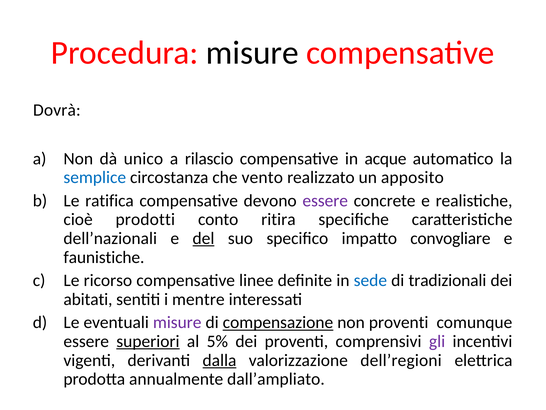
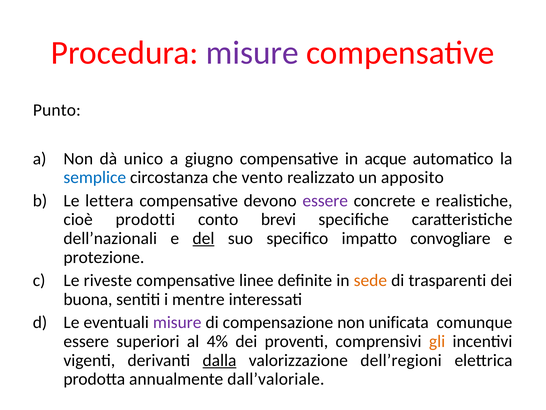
misure colour: black -> purple (252, 53)
Dovrà: Dovrà -> Punto (57, 110)
rilascio: rilascio -> giugno (209, 158)
ratifica: ratifica -> lettera (109, 200)
ritira: ritira -> brevi (279, 219)
faunistiche: faunistiche -> protezione (104, 257)
ricorso: ricorso -> riveste (108, 280)
sede colour: blue -> orange (370, 280)
tradizionali: tradizionali -> trasparenti (447, 280)
abitati: abitati -> buona (88, 299)
compensazione underline: present -> none (278, 322)
non proventi: proventi -> unificata (399, 322)
superiori underline: present -> none (148, 341)
5%: 5% -> 4% (217, 341)
gli colour: purple -> orange (437, 341)
dall’ampliato: dall’ampliato -> dall’valoriale (276, 379)
